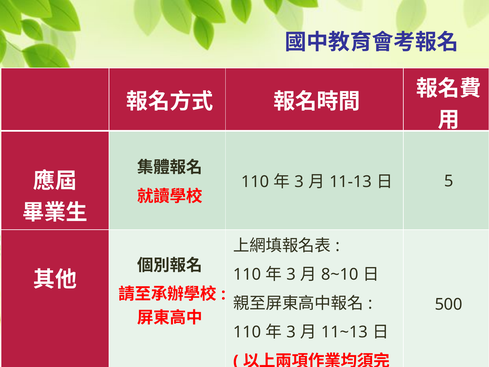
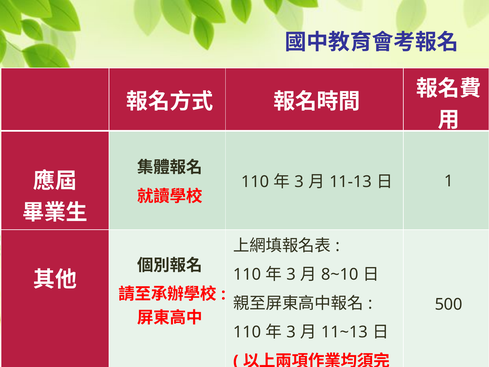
5: 5 -> 1 (449, 181)
